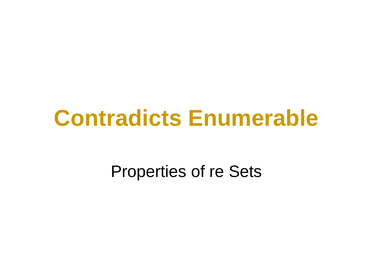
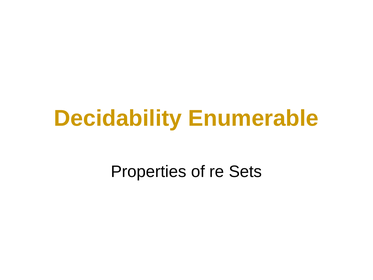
Contradicts: Contradicts -> Decidability (118, 118)
